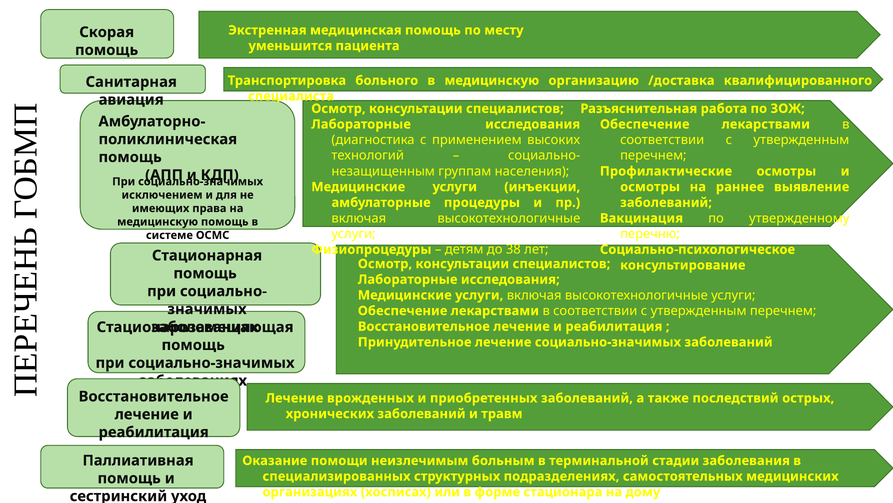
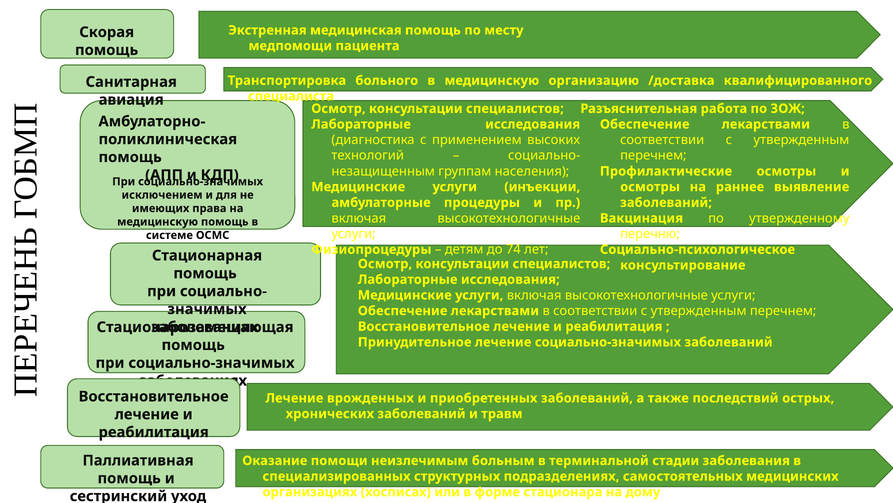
уменьшится: уменьшится -> медпомощи (290, 46)
38: 38 -> 74 (513, 249)
